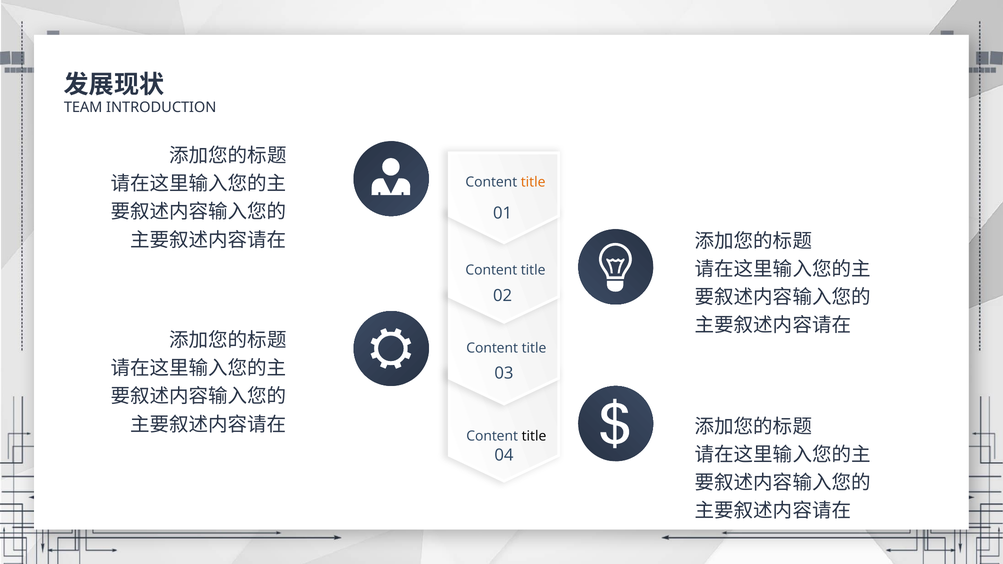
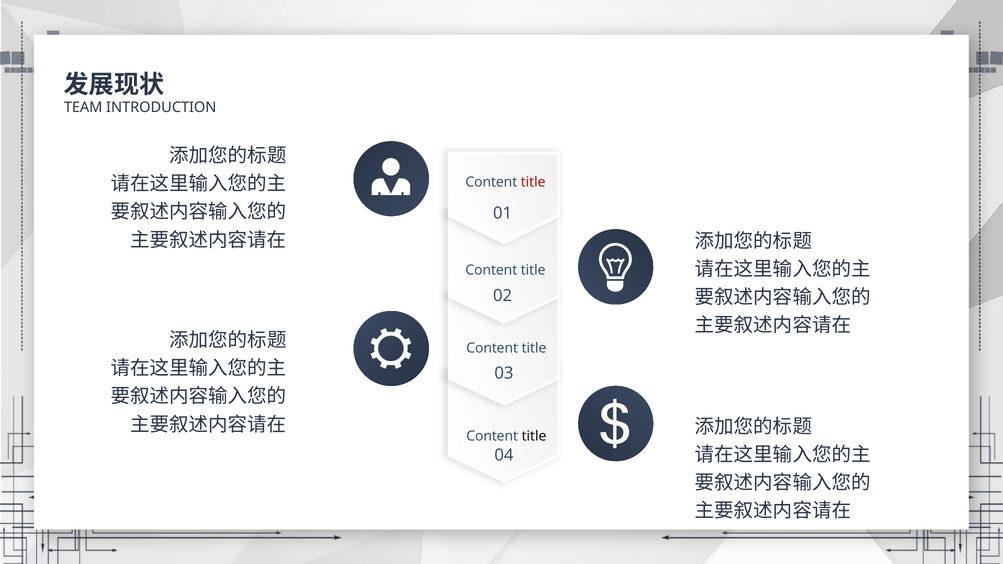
title colour: orange -> red (533, 182)
